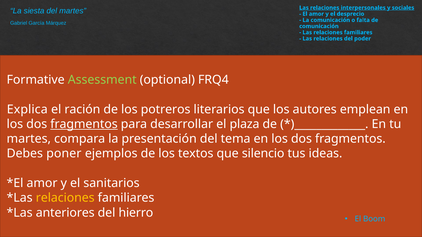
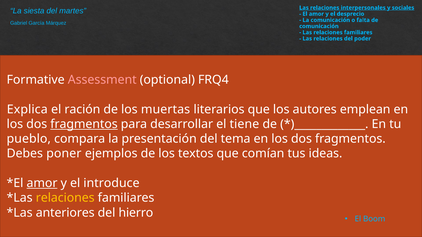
Assessment colour: light green -> pink (102, 80)
potreros: potreros -> muertas (166, 110)
plaza: plaza -> tiene (244, 124)
martes: martes -> pueblo (29, 139)
silencio: silencio -> comían (263, 154)
amor underline: none -> present (42, 183)
sanitarios: sanitarios -> introduce (111, 183)
